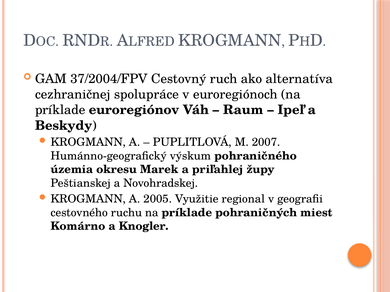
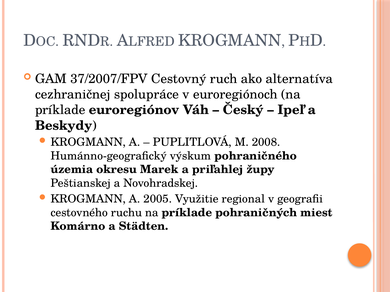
37/2004/FPV: 37/2004/FPV -> 37/2007/FPV (109, 79)
Raum: Raum -> Český (243, 110)
2007: 2007 -> 2008 (266, 142)
Knogler: Knogler -> Städten (144, 227)
